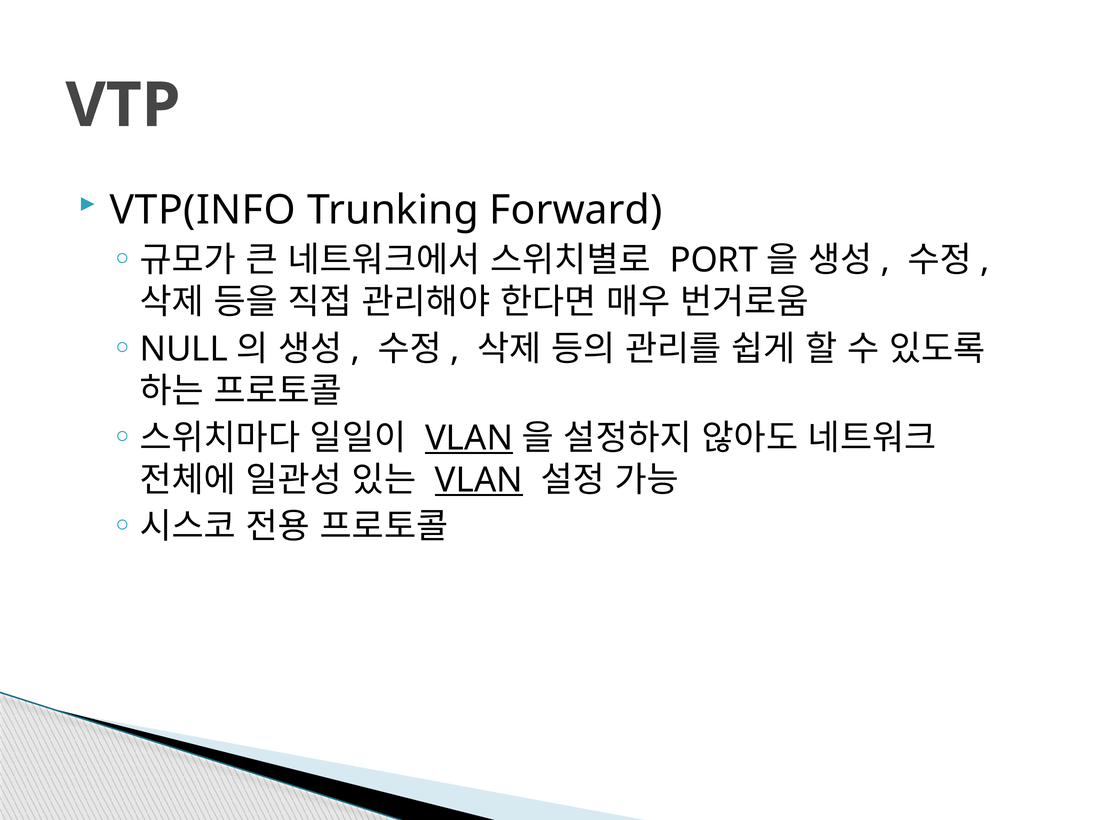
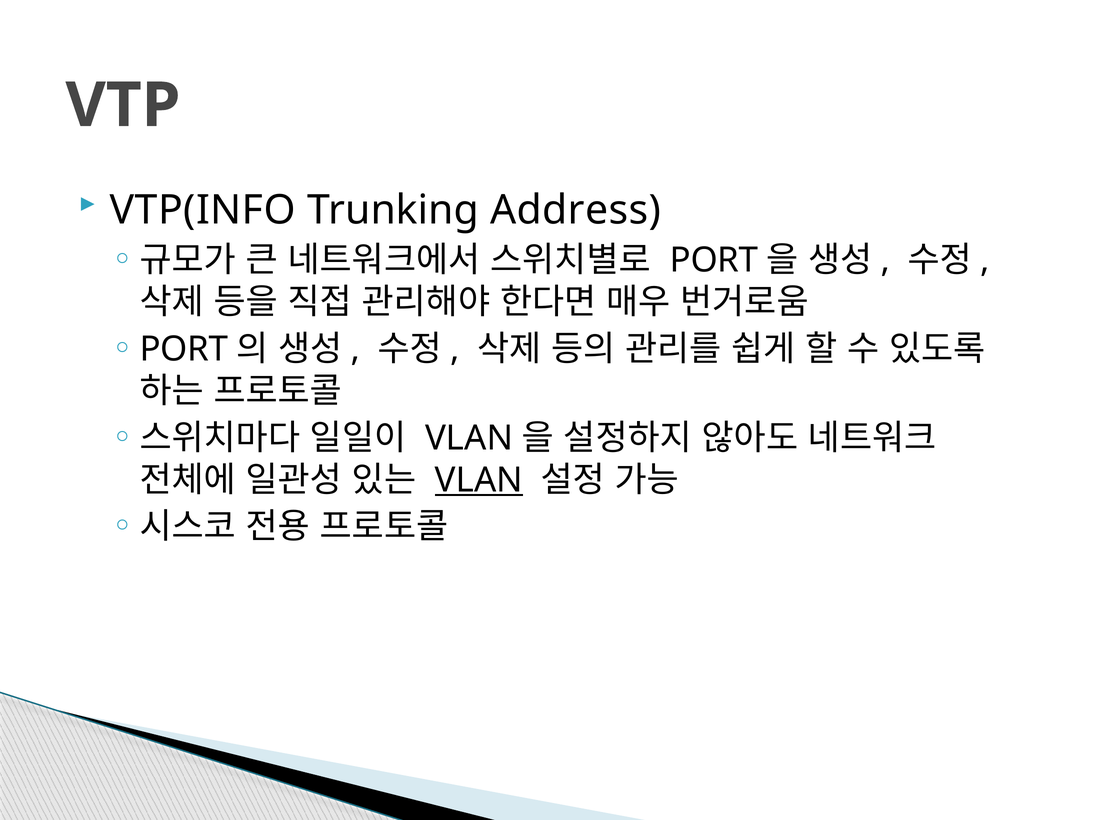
Forward: Forward -> Address (576, 210)
NULL: NULL -> PORT (184, 349)
VLAN underline: present -> none (469, 438)
